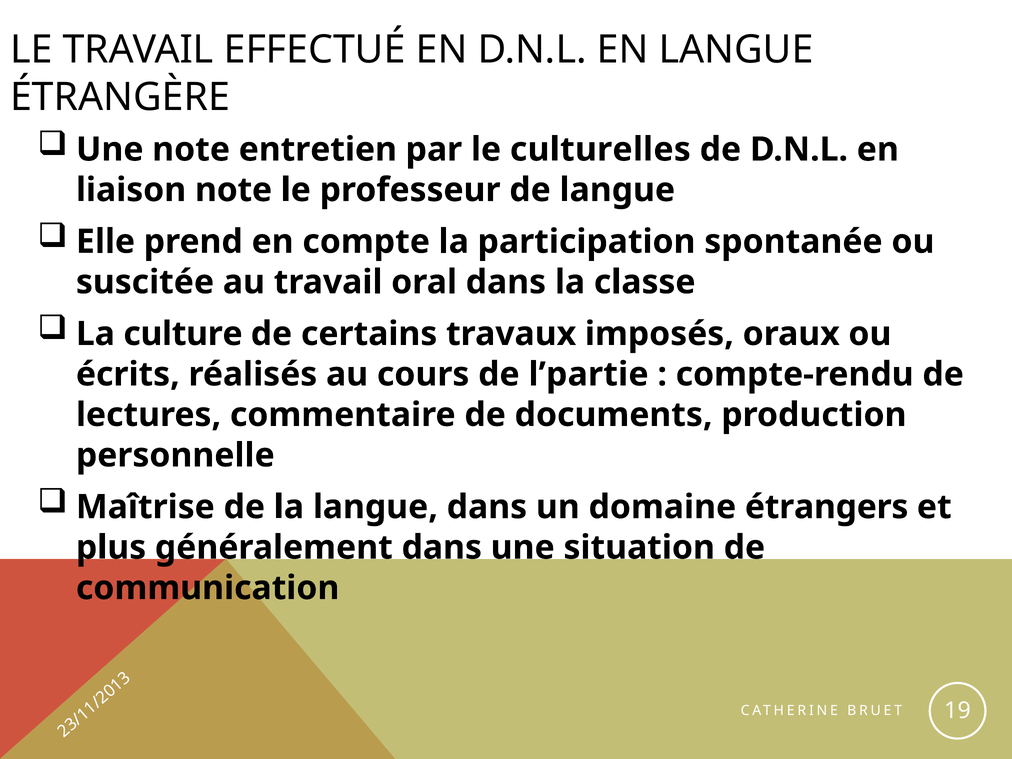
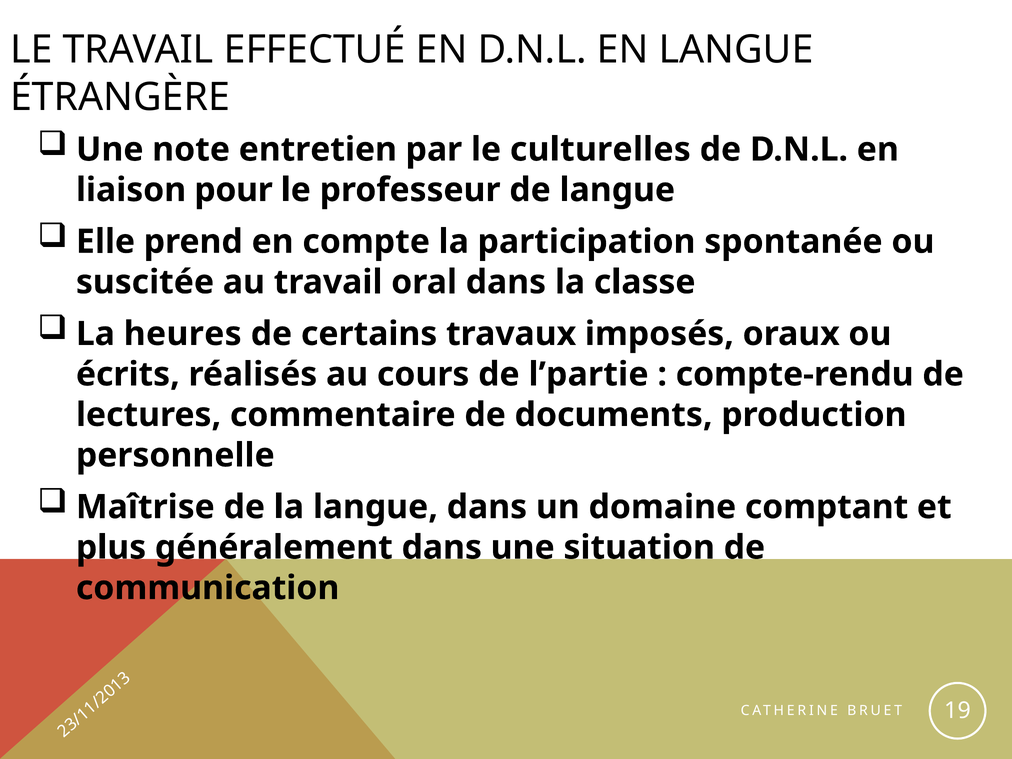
liaison note: note -> pour (234, 190)
culture: culture -> heures (183, 334)
étrangers: étrangers -> comptant (827, 507)
